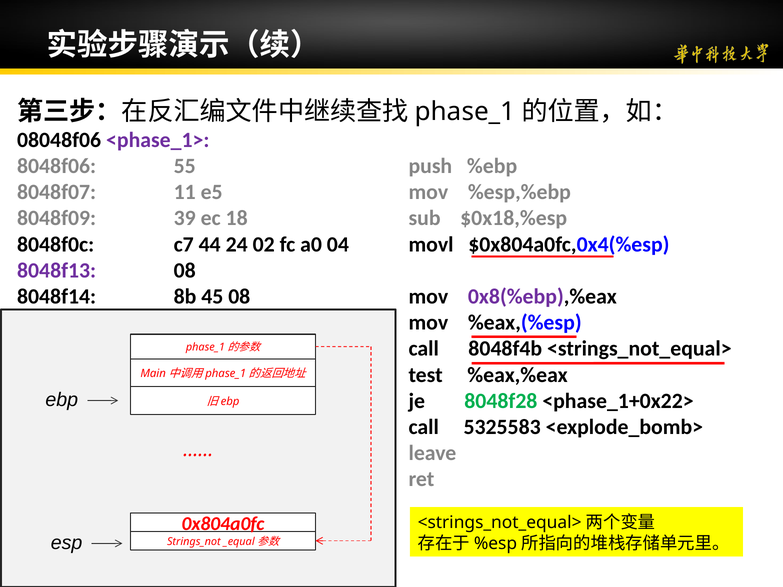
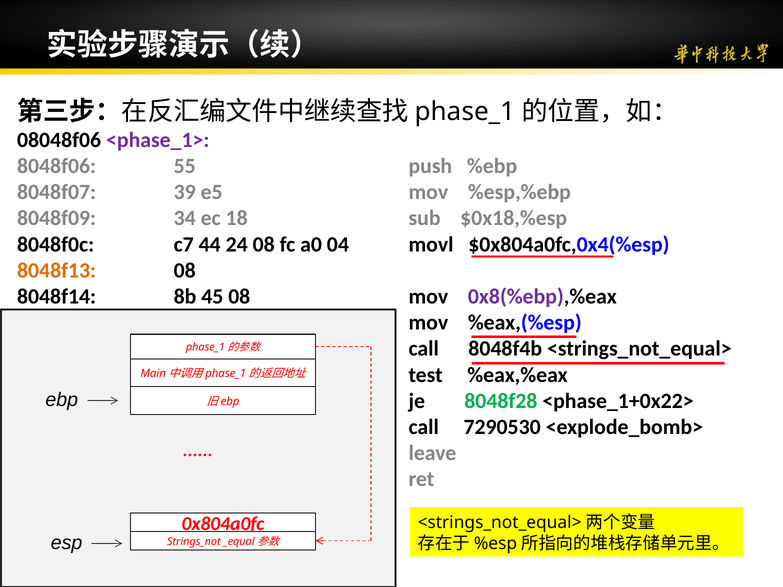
11: 11 -> 39 (185, 192)
39: 39 -> 34 (185, 218)
24 02: 02 -> 08 (264, 244)
8048f13 colour: purple -> orange (57, 271)
5325583: 5325583 -> 7290530 (502, 427)
